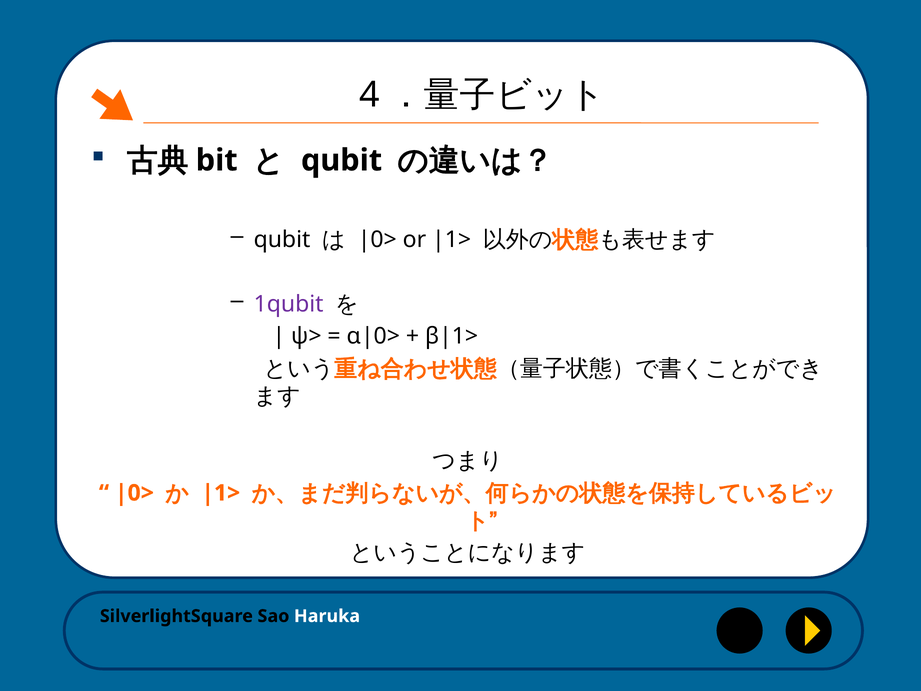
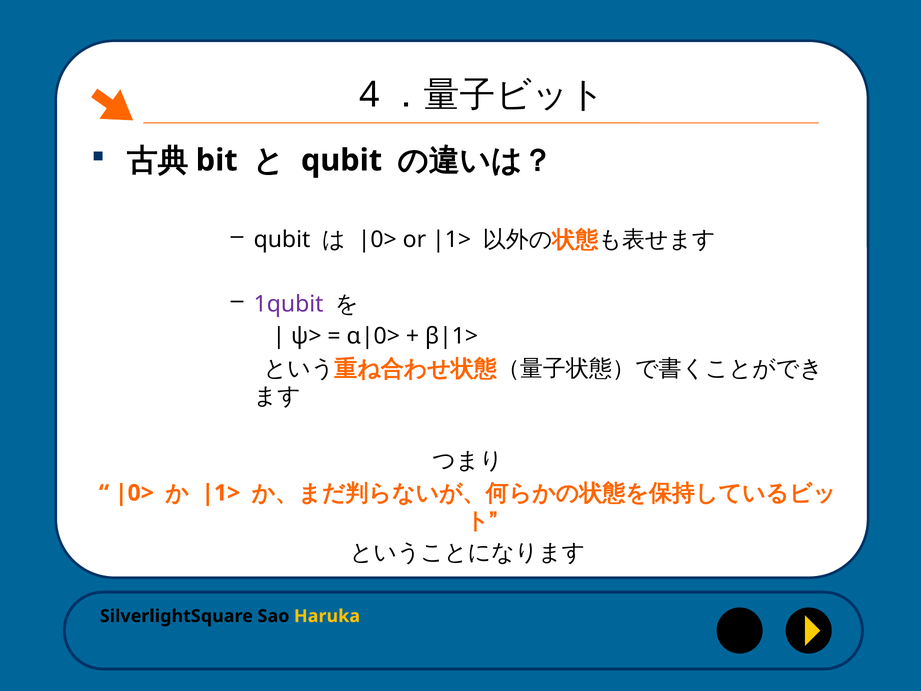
Haruka colour: white -> yellow (327, 616)
